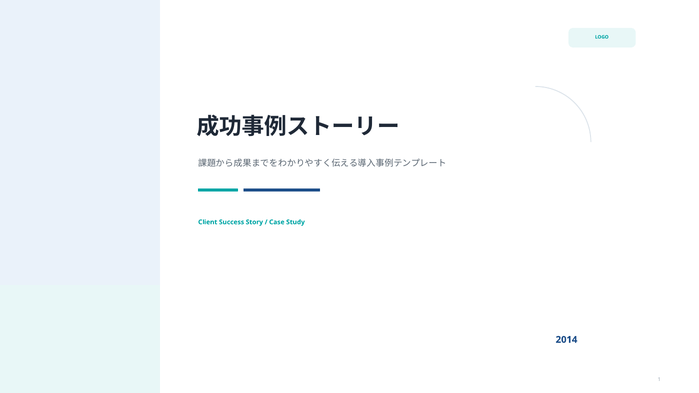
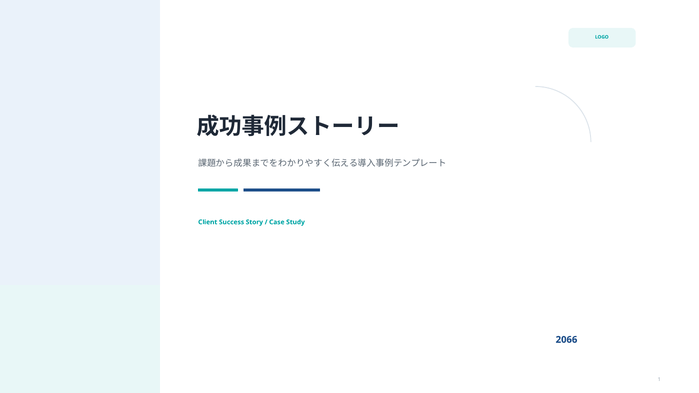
2014: 2014 -> 2066 (566, 340)
